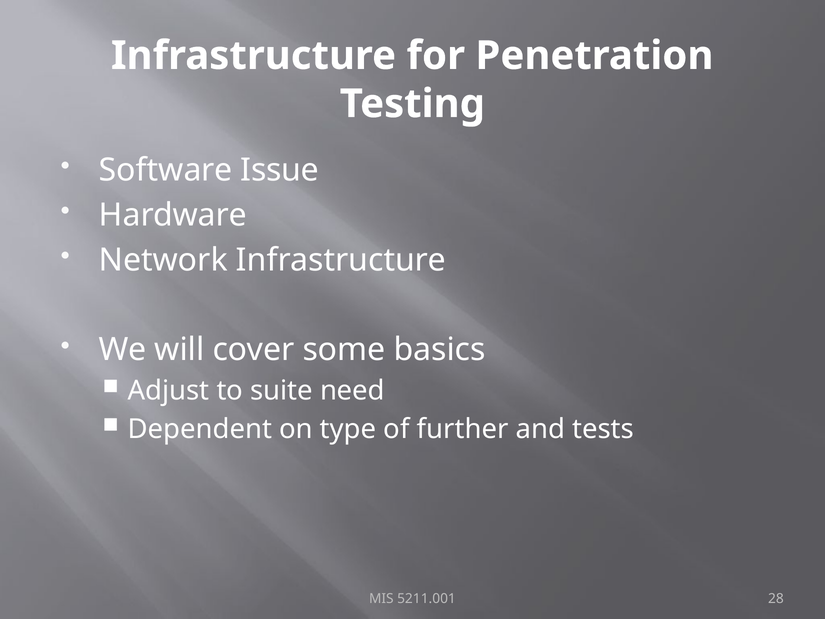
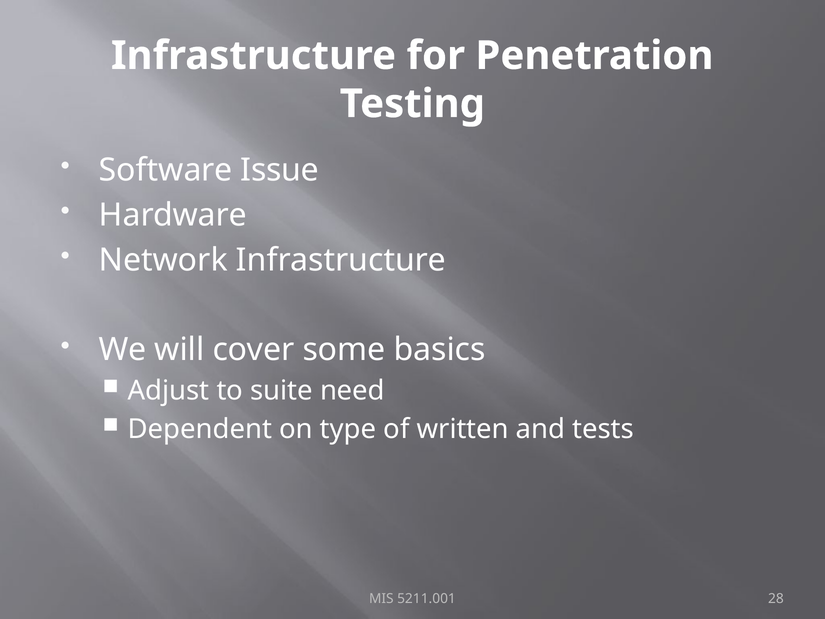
further: further -> written (463, 429)
